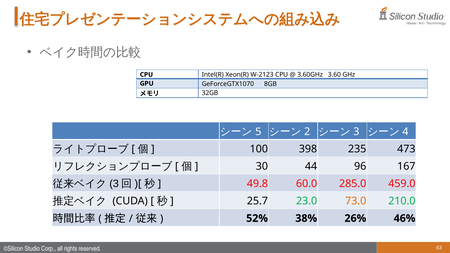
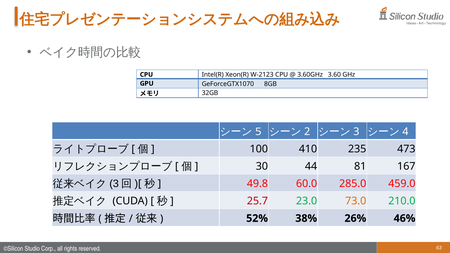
398: 398 -> 410 (308, 149)
96: 96 -> 81 (360, 166)
25.7 colour: black -> red (257, 201)
